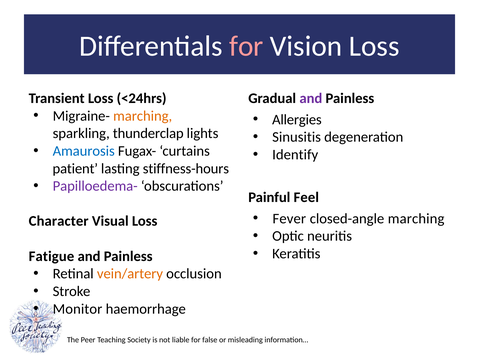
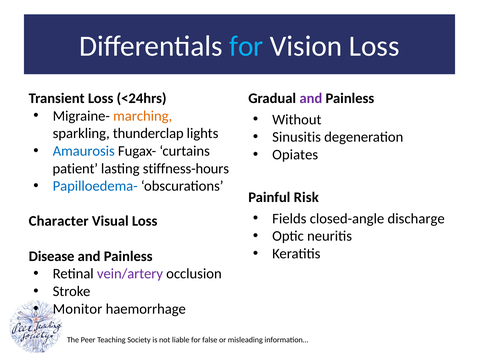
for colour: pink -> light blue (246, 46)
Allergies: Allergies -> Without (297, 120)
Identify: Identify -> Opiates (295, 155)
Papilloedema- colour: purple -> blue (95, 186)
Feel: Feel -> Risk (306, 197)
Fever: Fever -> Fields (289, 219)
closed-angle marching: marching -> discharge (416, 219)
Fatigue: Fatigue -> Disease (52, 256)
vein/artery colour: orange -> purple (130, 274)
